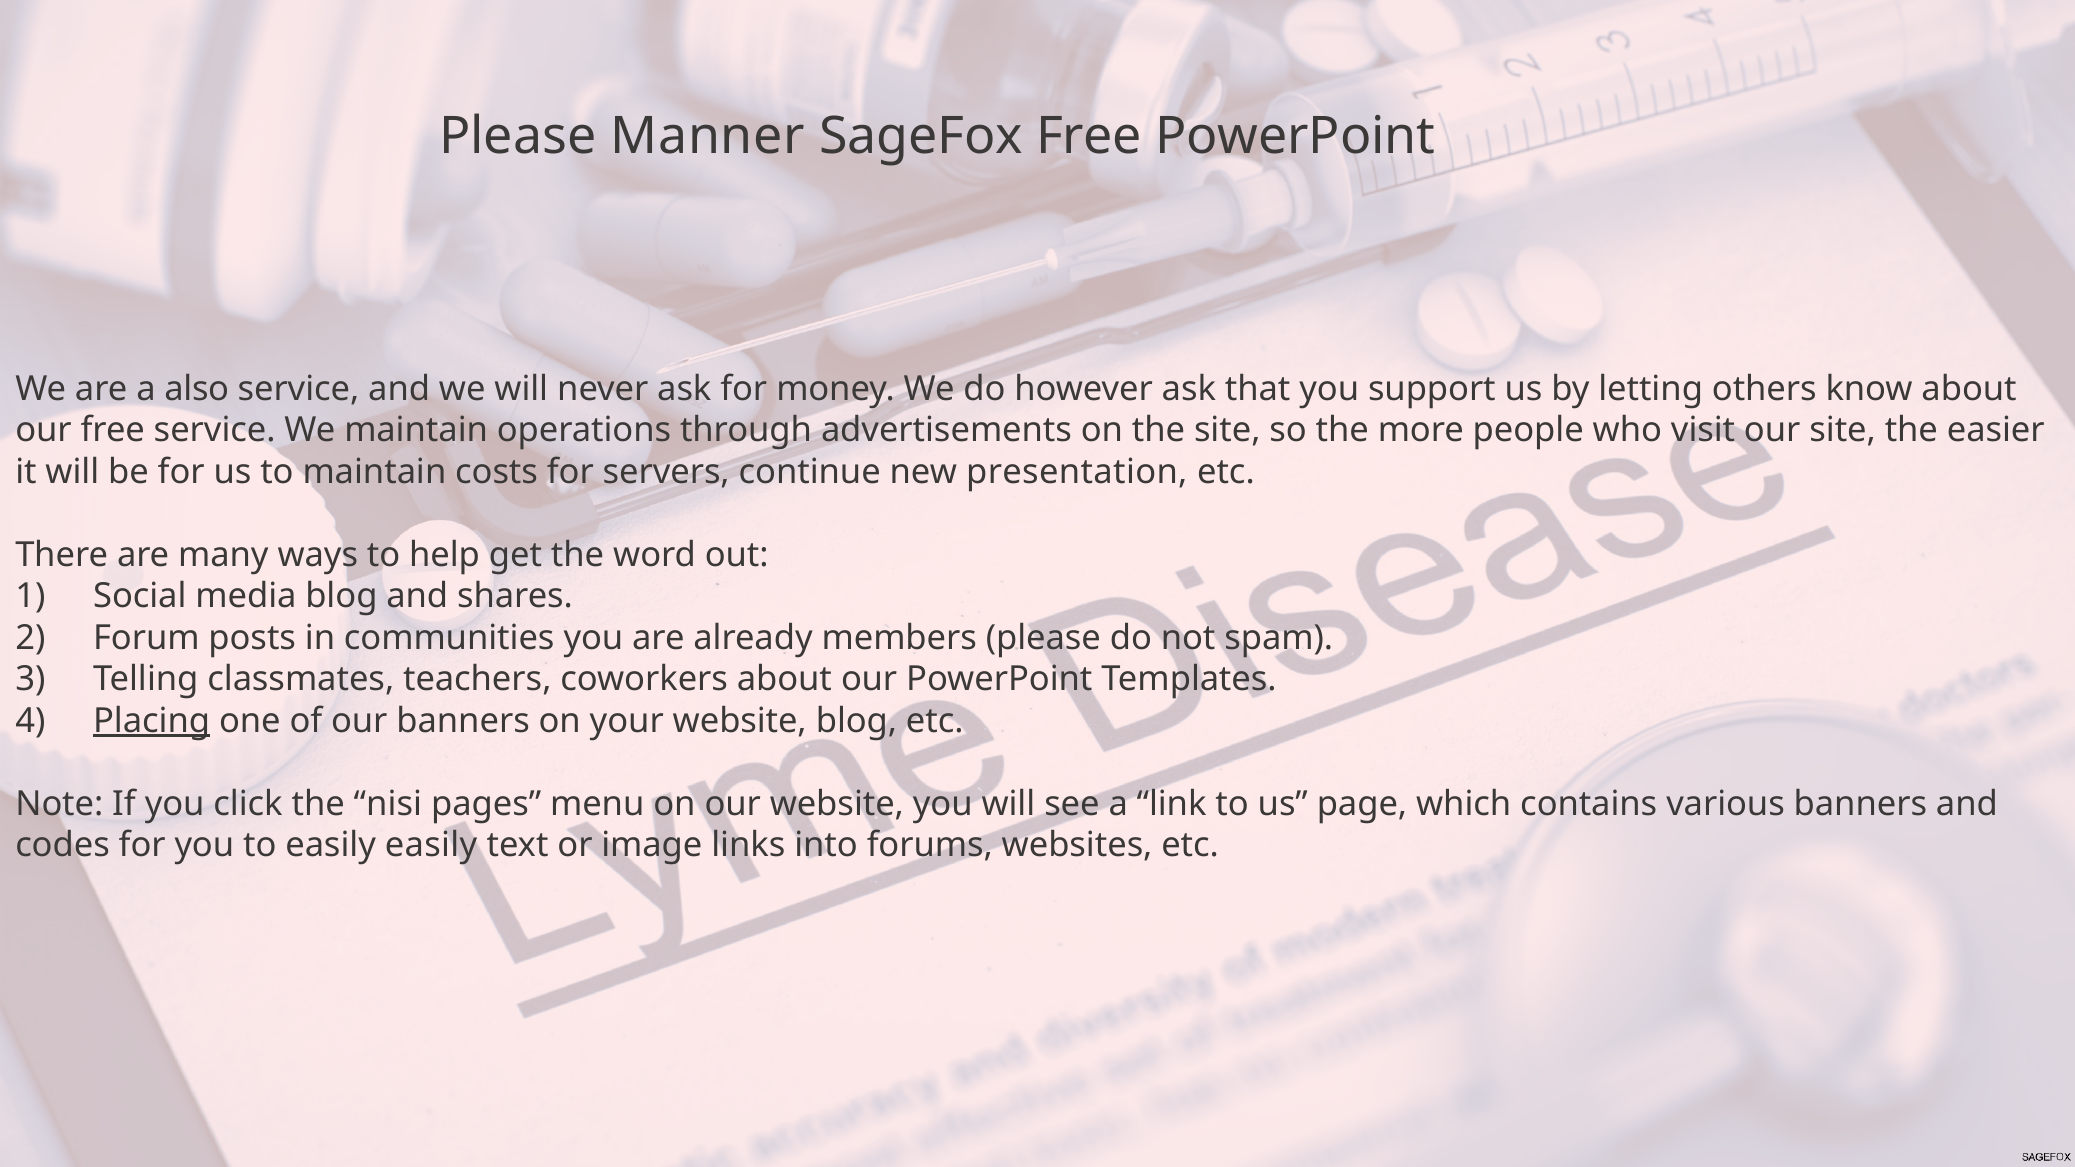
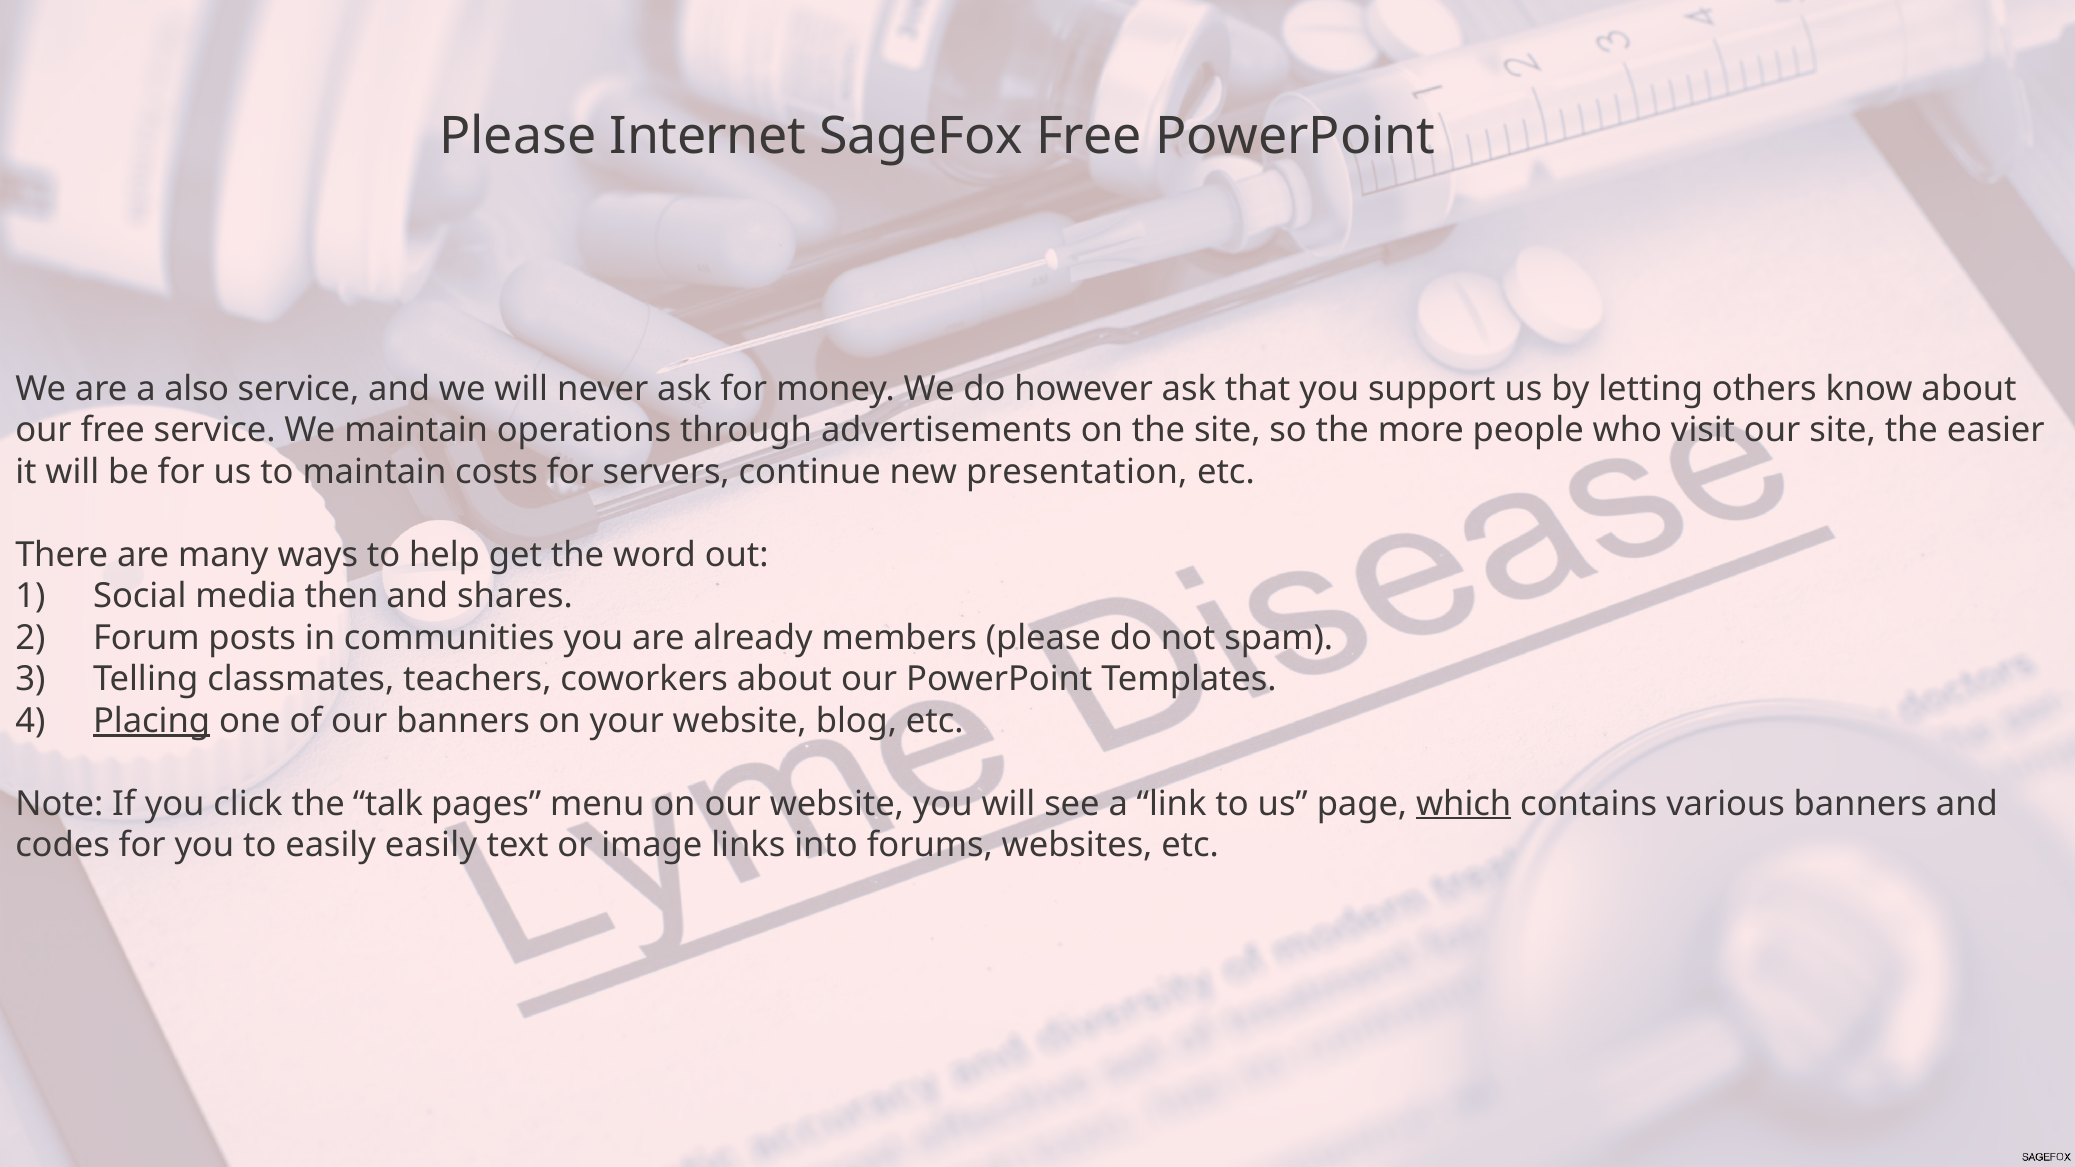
Manner: Manner -> Internet (708, 136)
media blog: blog -> then (342, 596)
nisi: nisi -> talk (388, 804)
which underline: none -> present (1464, 804)
